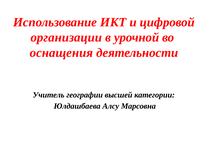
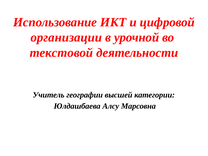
оснащения: оснащения -> текстовой (61, 53)
